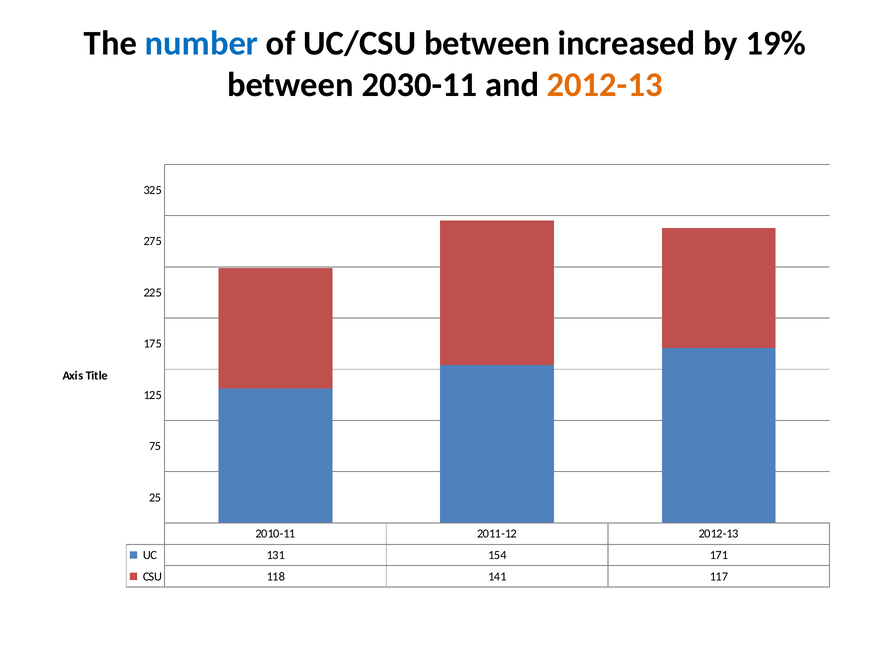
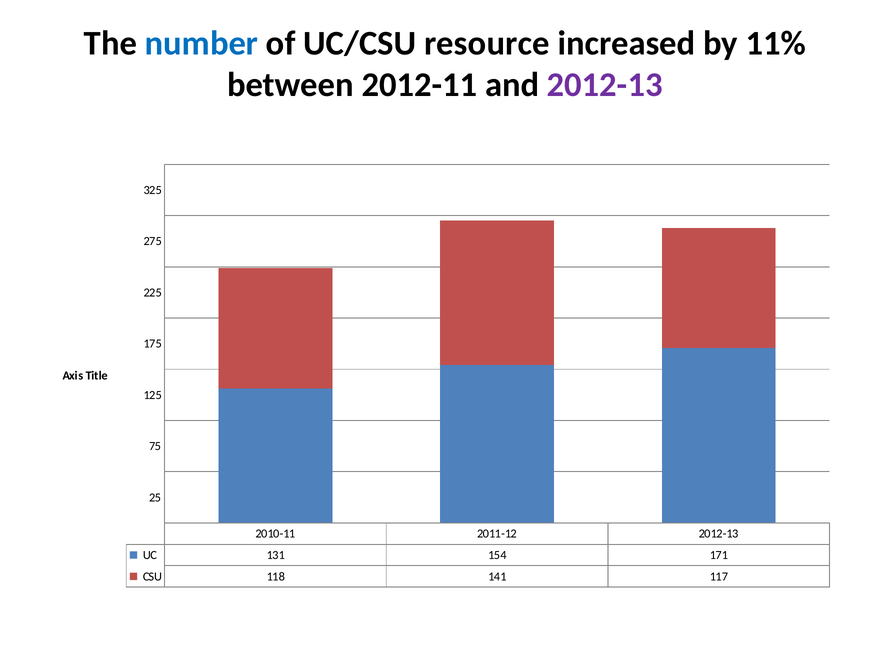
UC/CSU between: between -> resource (487, 43)
19%: 19% -> 11% (776, 43)
2030-11: 2030-11 -> 2012-11 (419, 85)
2012-13 colour: orange -> purple (605, 85)
